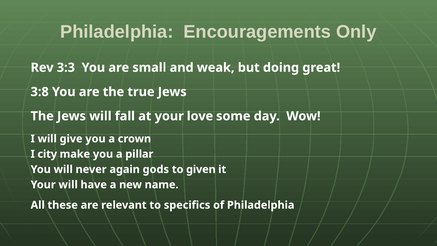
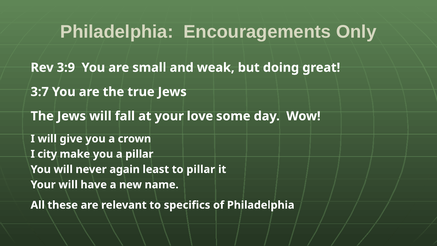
3:3: 3:3 -> 3:9 (66, 68)
3:8: 3:8 -> 3:7 (40, 92)
gods: gods -> least (156, 169)
to given: given -> pillar (201, 169)
